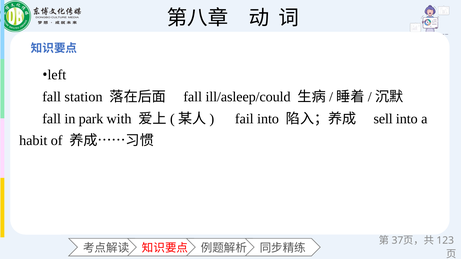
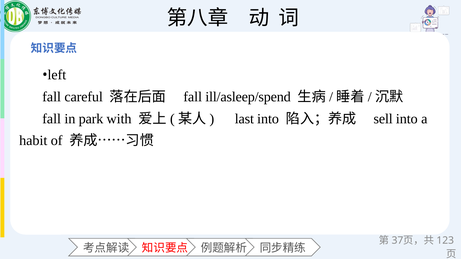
station: station -> careful (84, 97)
ill/asleep/could: ill/asleep/could -> ill/asleep/spend (248, 97)
fail: fail -> last (244, 119)
